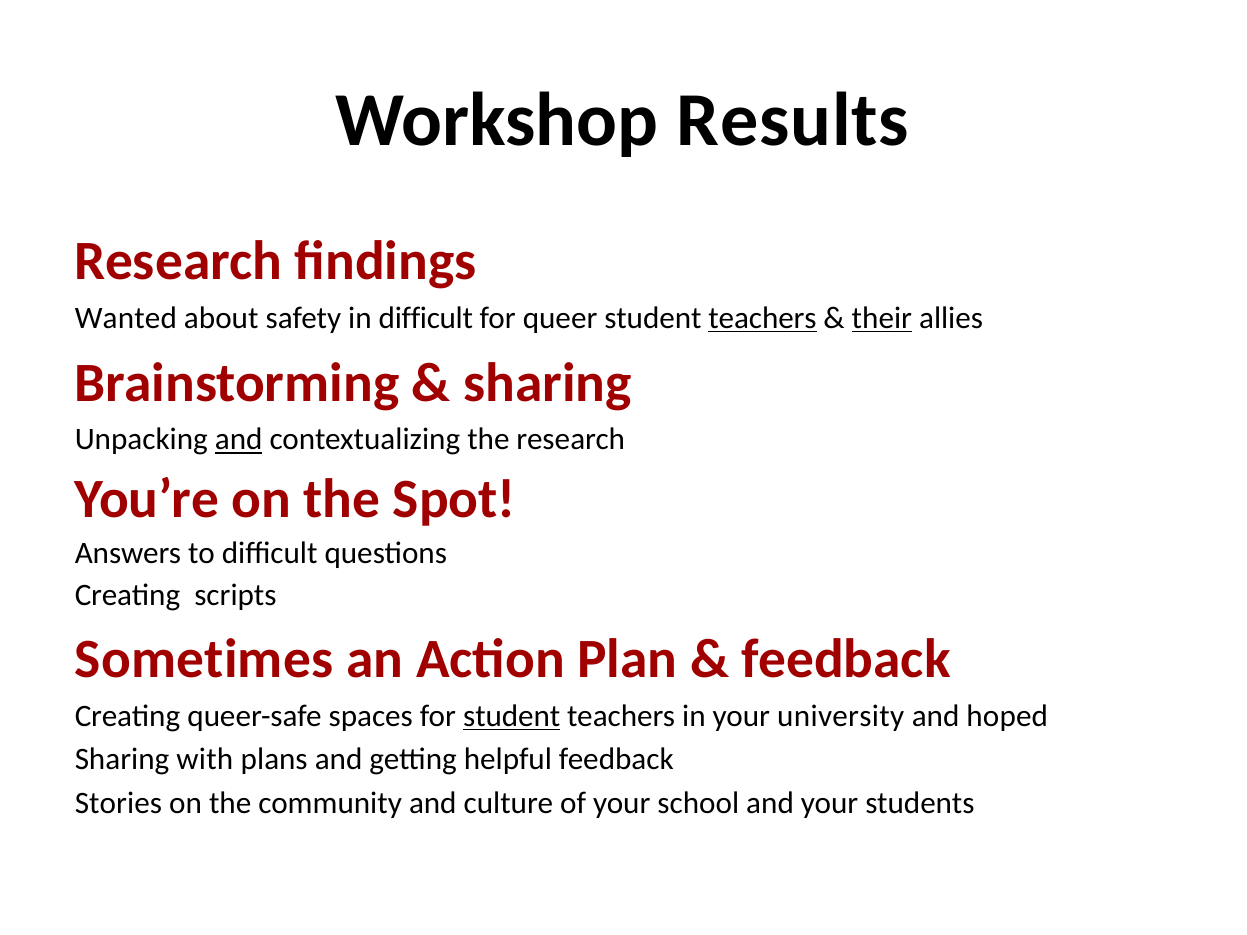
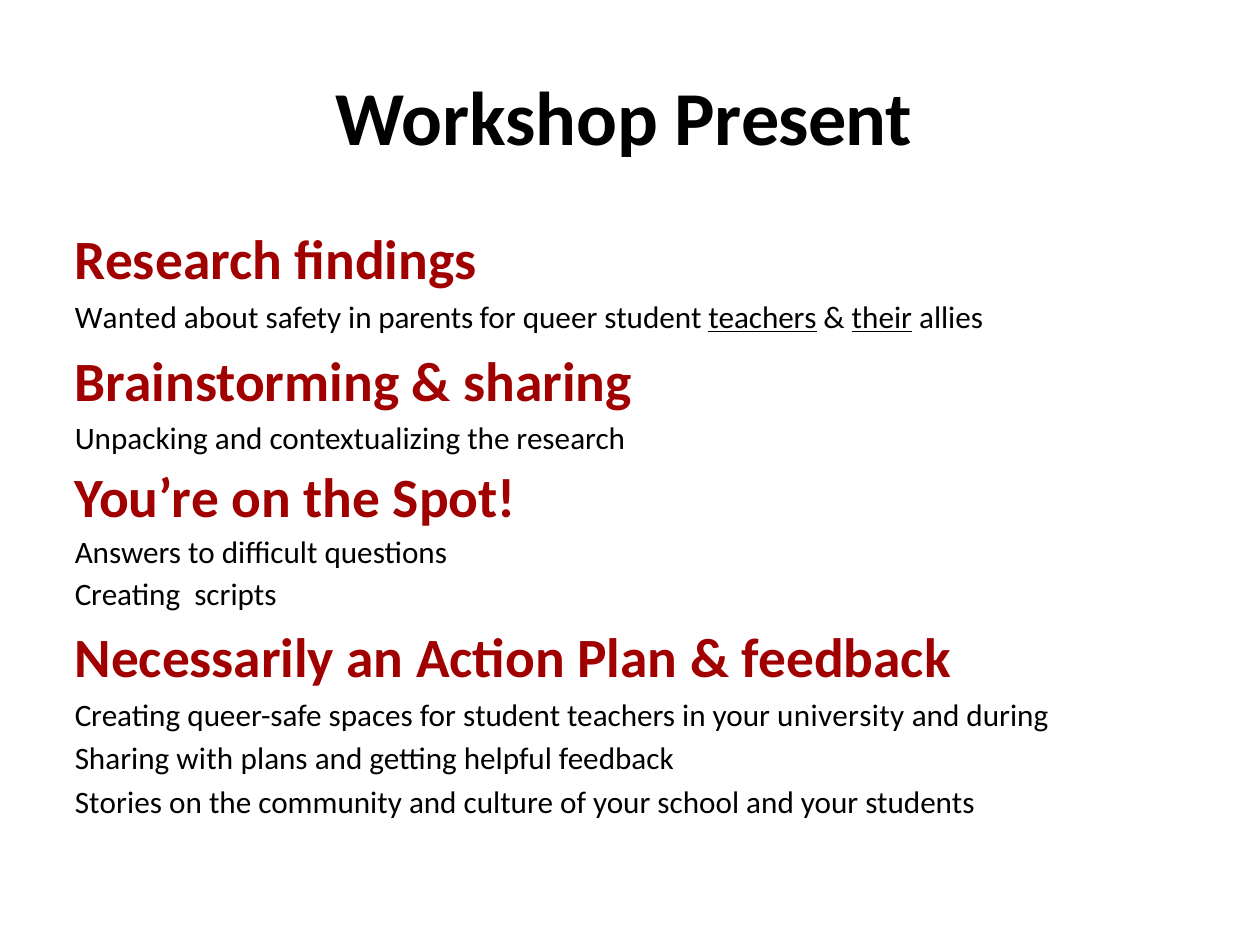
Results: Results -> Present (794, 121)
in difficult: difficult -> parents (426, 318)
and underline: present -> none (239, 439)
Sometimes: Sometimes -> Necessarily (204, 660)
student underline: present -> none (512, 716)
hoped: hoped -> during (1007, 716)
